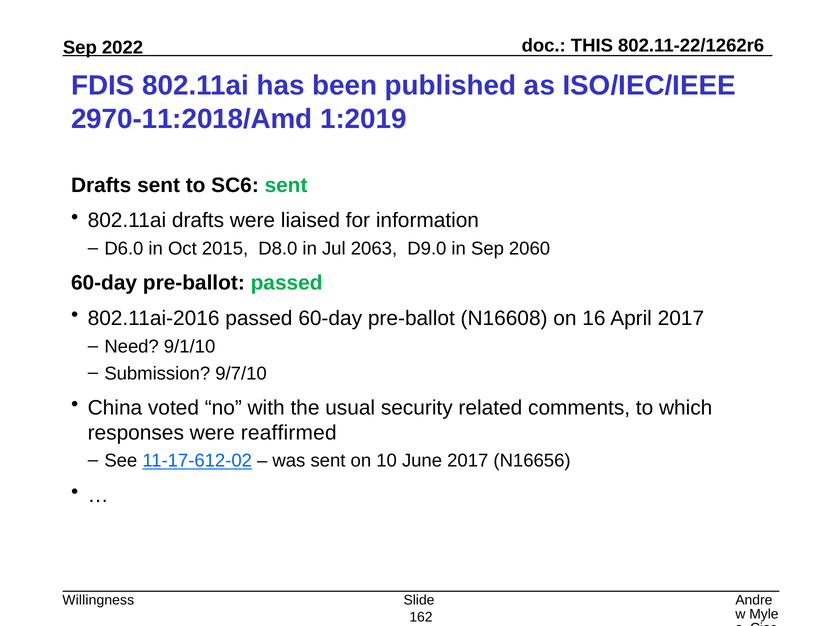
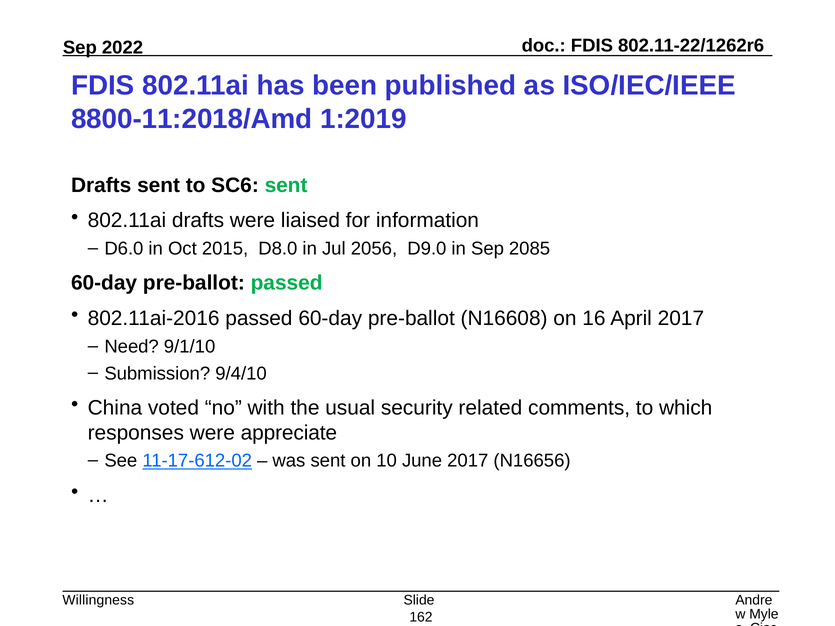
THIS: THIS -> FDIS (592, 46)
2970-11:2018/Amd: 2970-11:2018/Amd -> 8800-11:2018/Amd (192, 119)
2063: 2063 -> 2056 (374, 249)
2060: 2060 -> 2085 (530, 249)
9/7/10: 9/7/10 -> 9/4/10 (241, 374)
reaffirmed: reaffirmed -> appreciate (289, 433)
